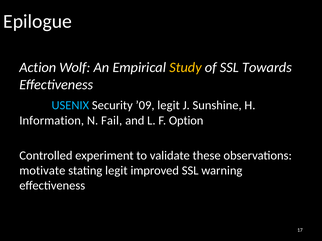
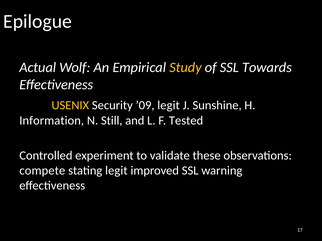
Action: Action -> Actual (38, 68)
USENIX colour: light blue -> yellow (70, 105)
Fail: Fail -> Still (112, 121)
Option: Option -> Tested (186, 121)
motivate: motivate -> compete (42, 171)
